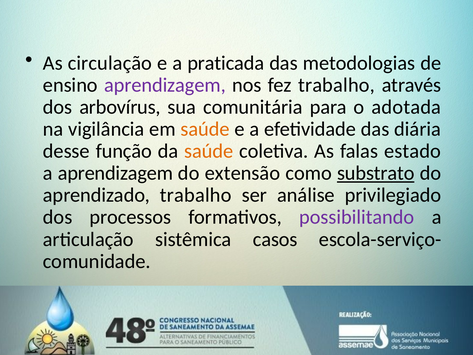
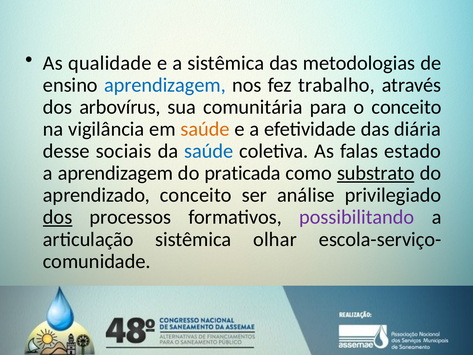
circulação: circulação -> qualidade (110, 63)
a praticada: praticada -> sistêmica (226, 63)
aprendizagem colour: purple -> blue (165, 85)
o adotada: adotada -> conceito (407, 107)
função: função -> sociais (124, 151)
saúde colour: orange -> blue (209, 151)
extensão: extensão -> praticada (243, 173)
aprendizado trabalho: trabalho -> conceito (196, 195)
dos underline: none -> present (58, 217)
casos: casos -> olhar (275, 239)
